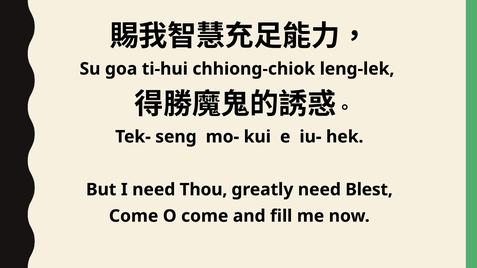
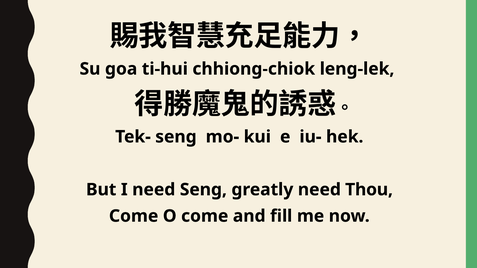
need Thou: Thou -> Seng (203, 190)
Blest: Blest -> Thou (369, 190)
